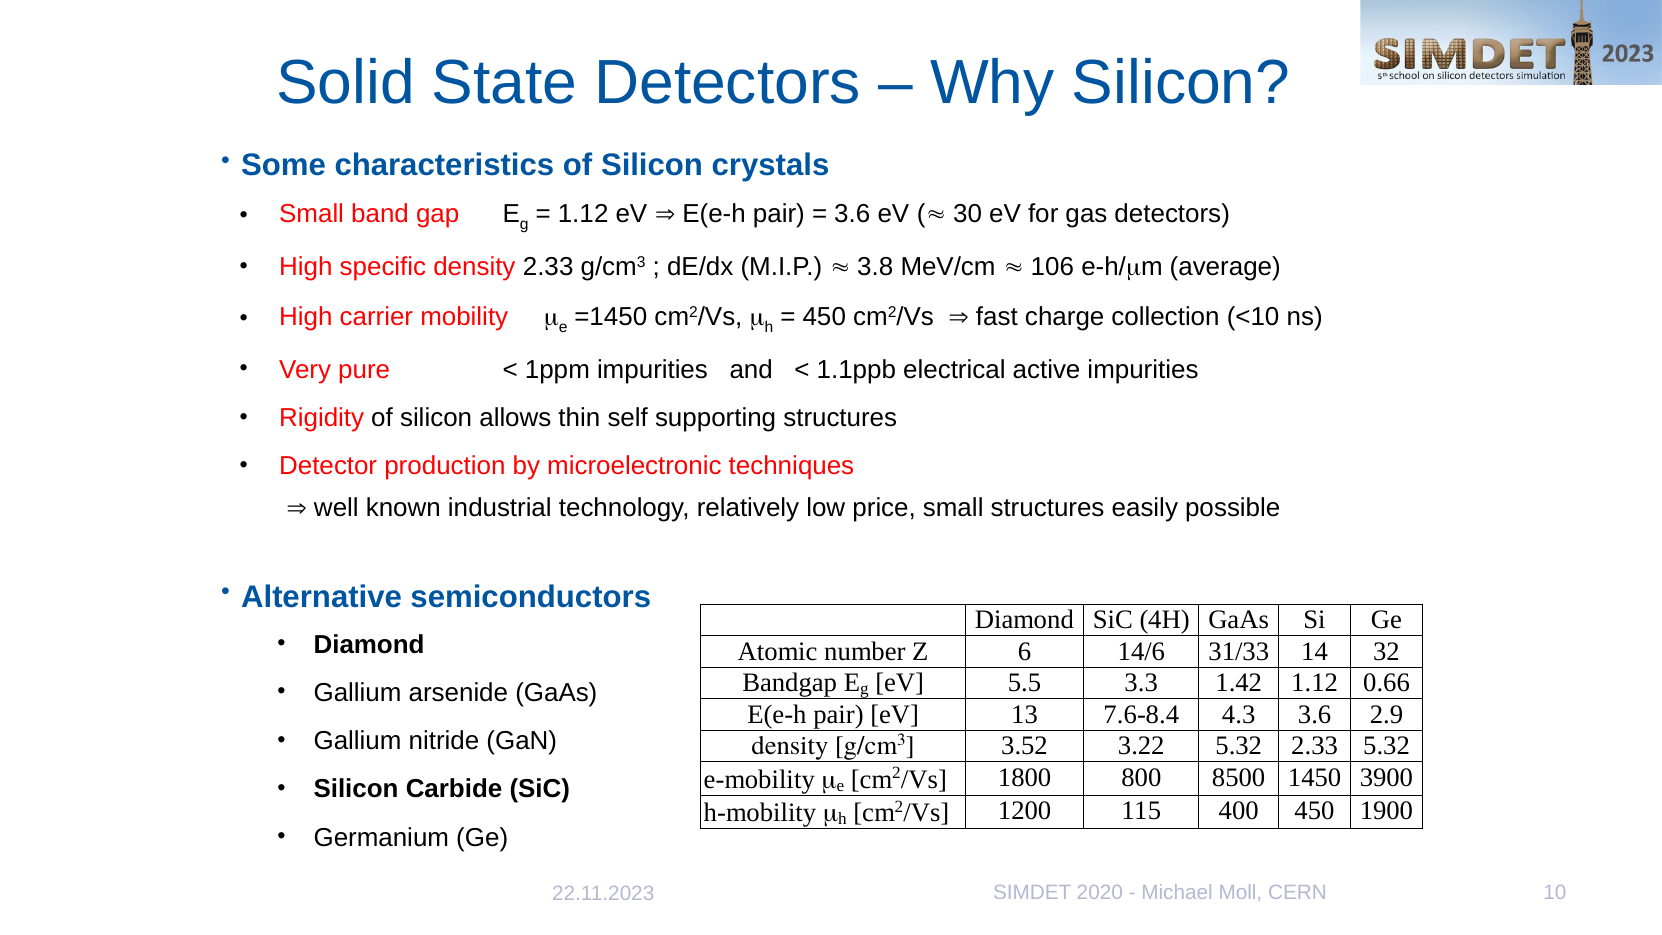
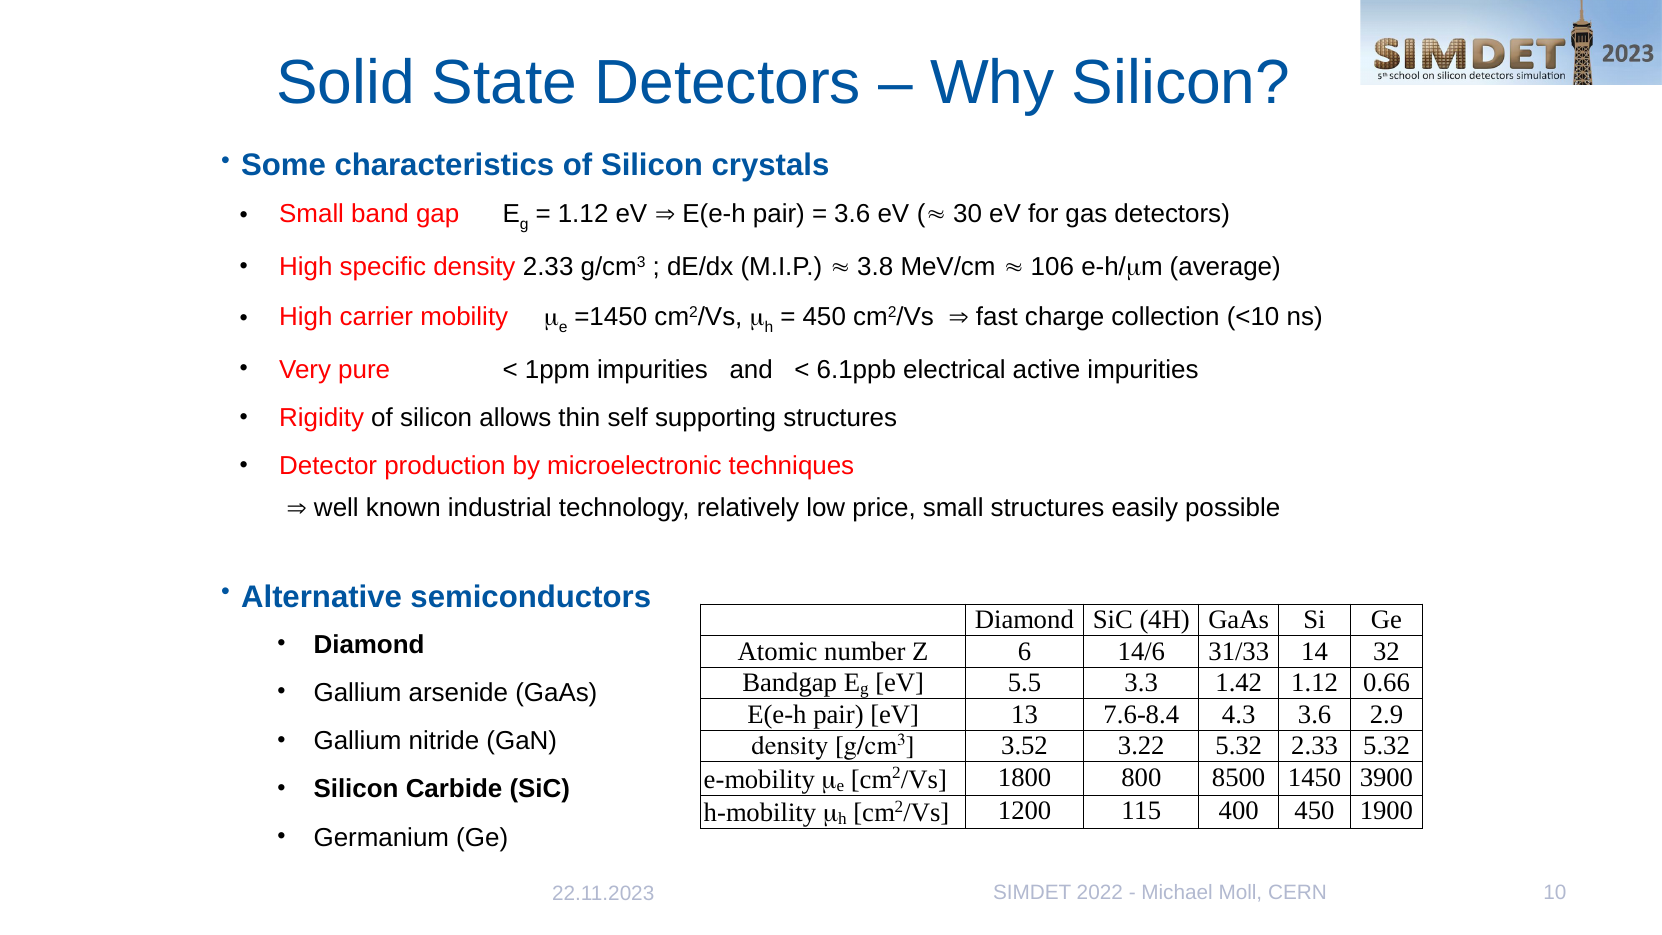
1.1ppb: 1.1ppb -> 6.1ppb (856, 370)
2020: 2020 -> 2022 (1100, 893)
